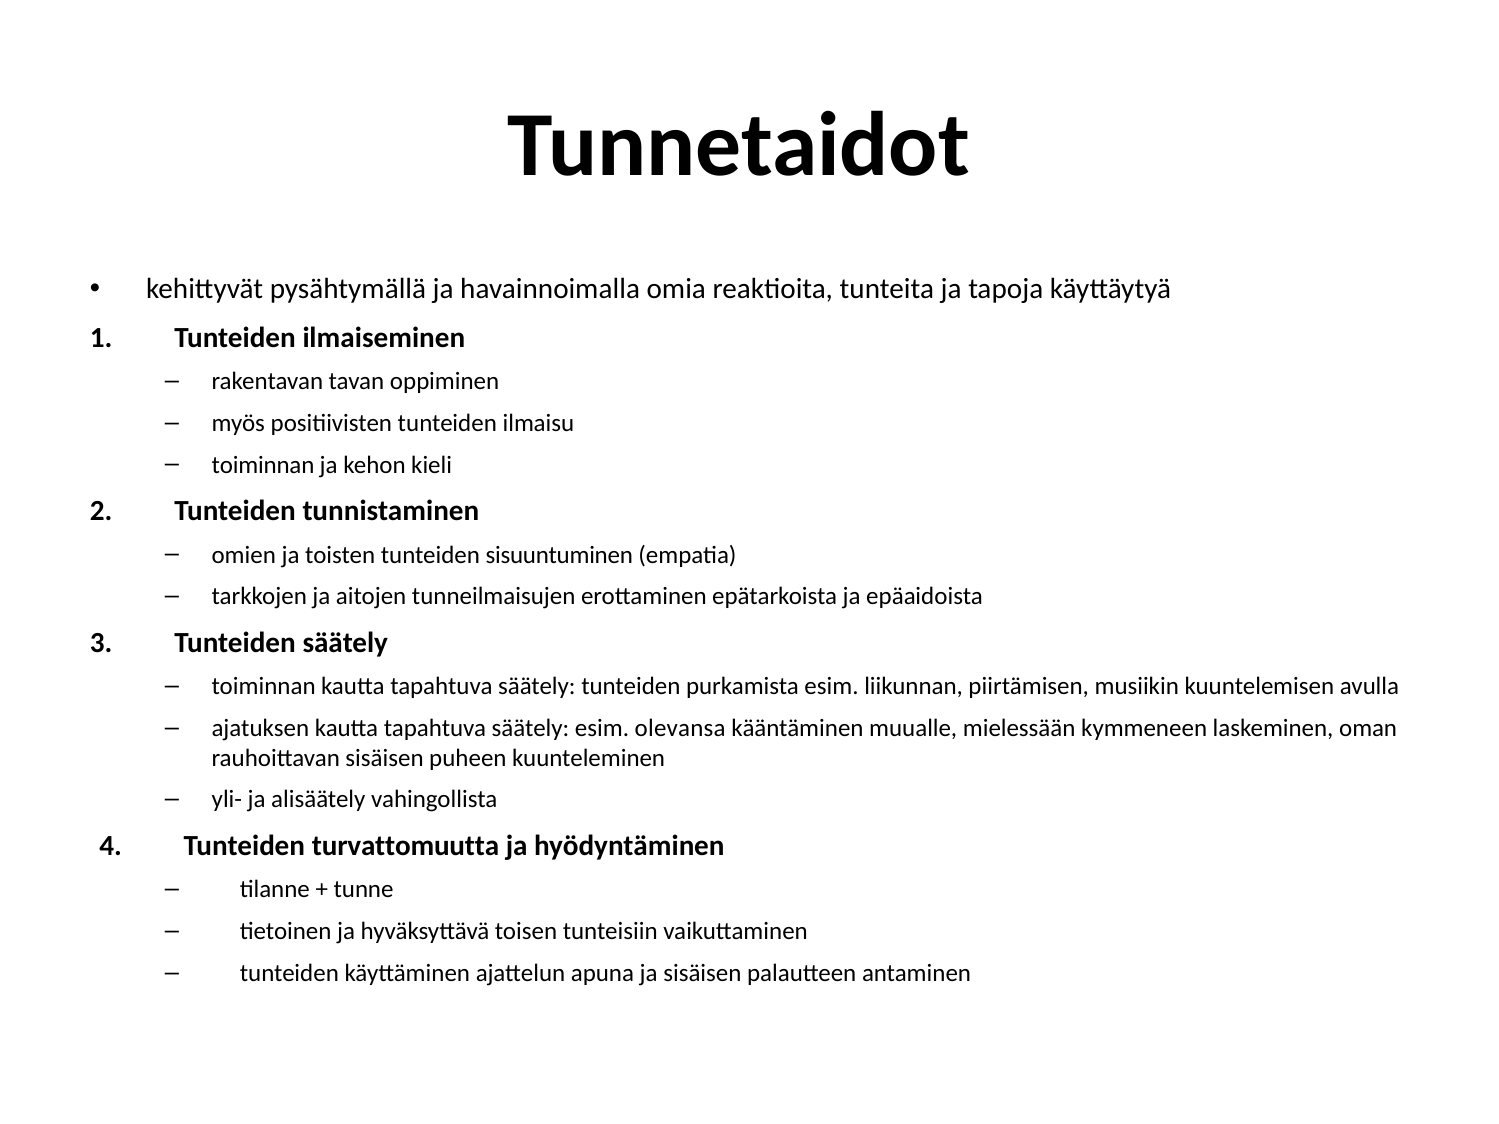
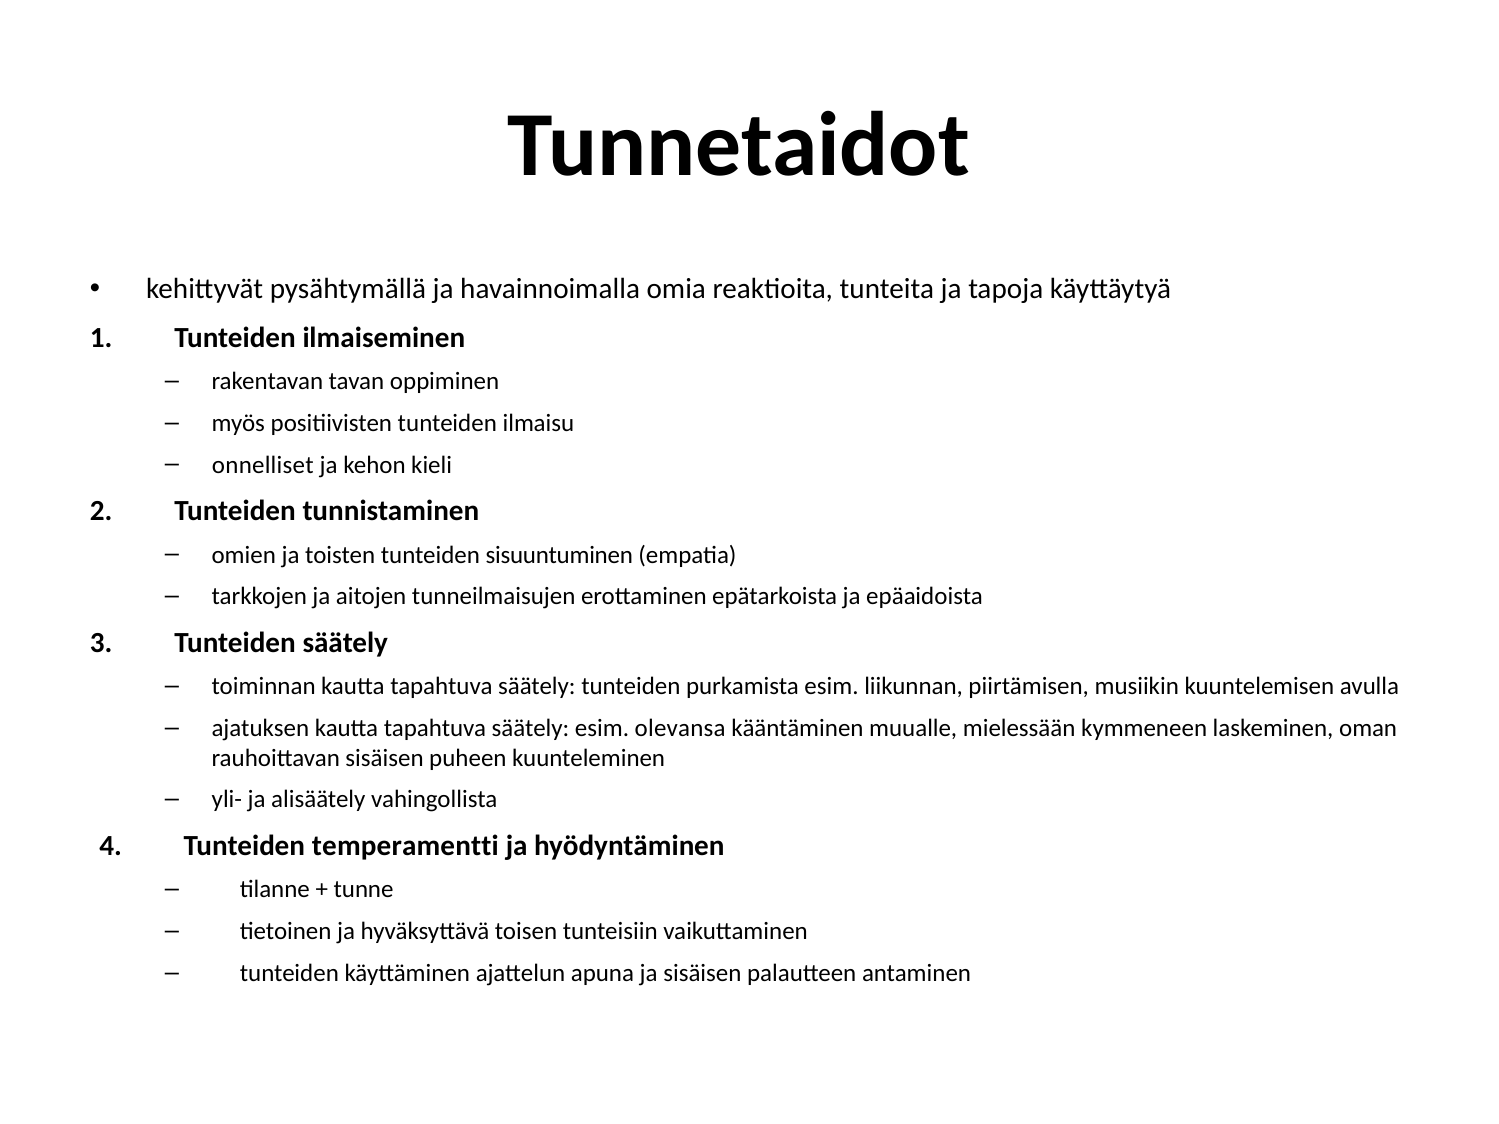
toiminnan: toiminnan -> onnelliset (263, 465)
turvattomuutta: turvattomuutta -> temperamentti (405, 846)
